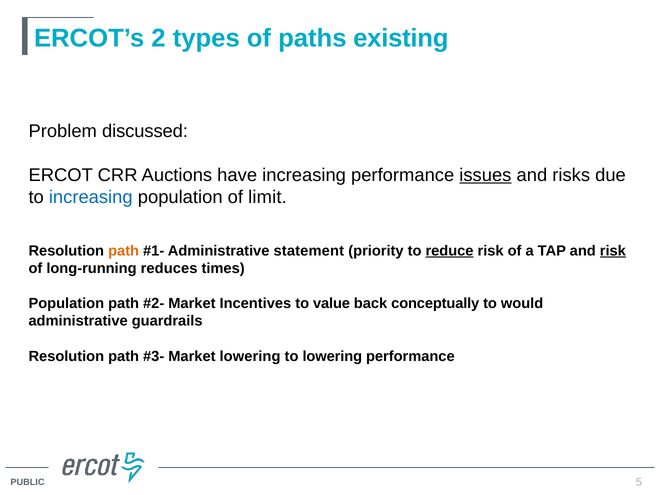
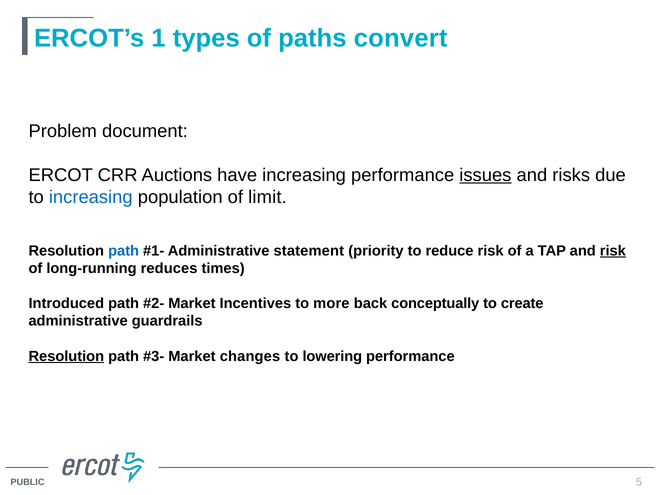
2: 2 -> 1 (159, 38)
existing: existing -> convert (401, 38)
discussed: discussed -> document (145, 131)
path colour: orange -> blue (124, 251)
reduce underline: present -> none (450, 251)
Population: Population -> Introduced (66, 304)
value: value -> more (331, 304)
would: would -> create (522, 304)
Resolution underline: none -> present (66, 357)
Market lowering: lowering -> changes (250, 357)
